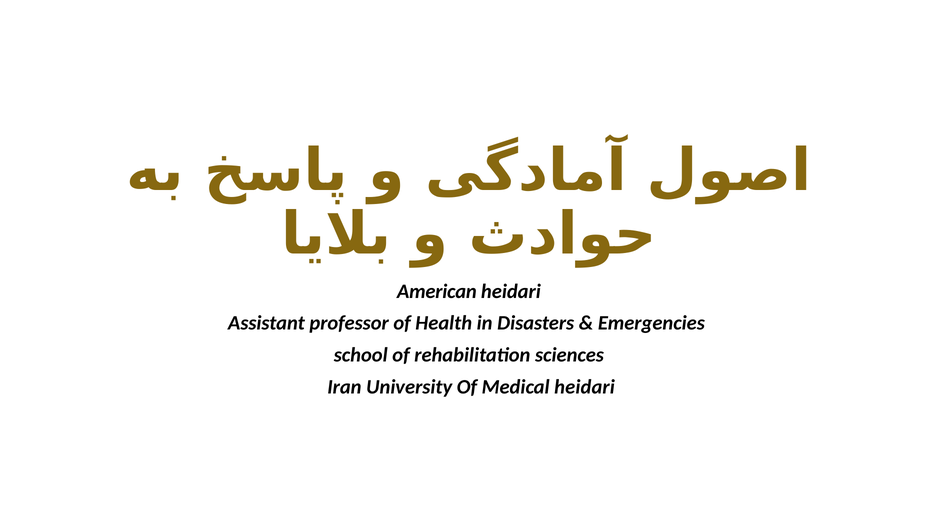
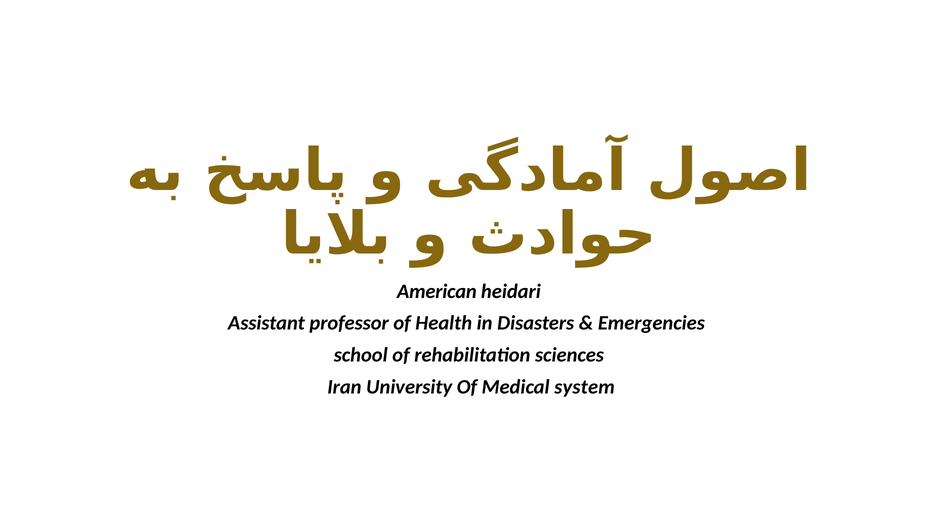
Medical heidari: heidari -> system (585, 387)
